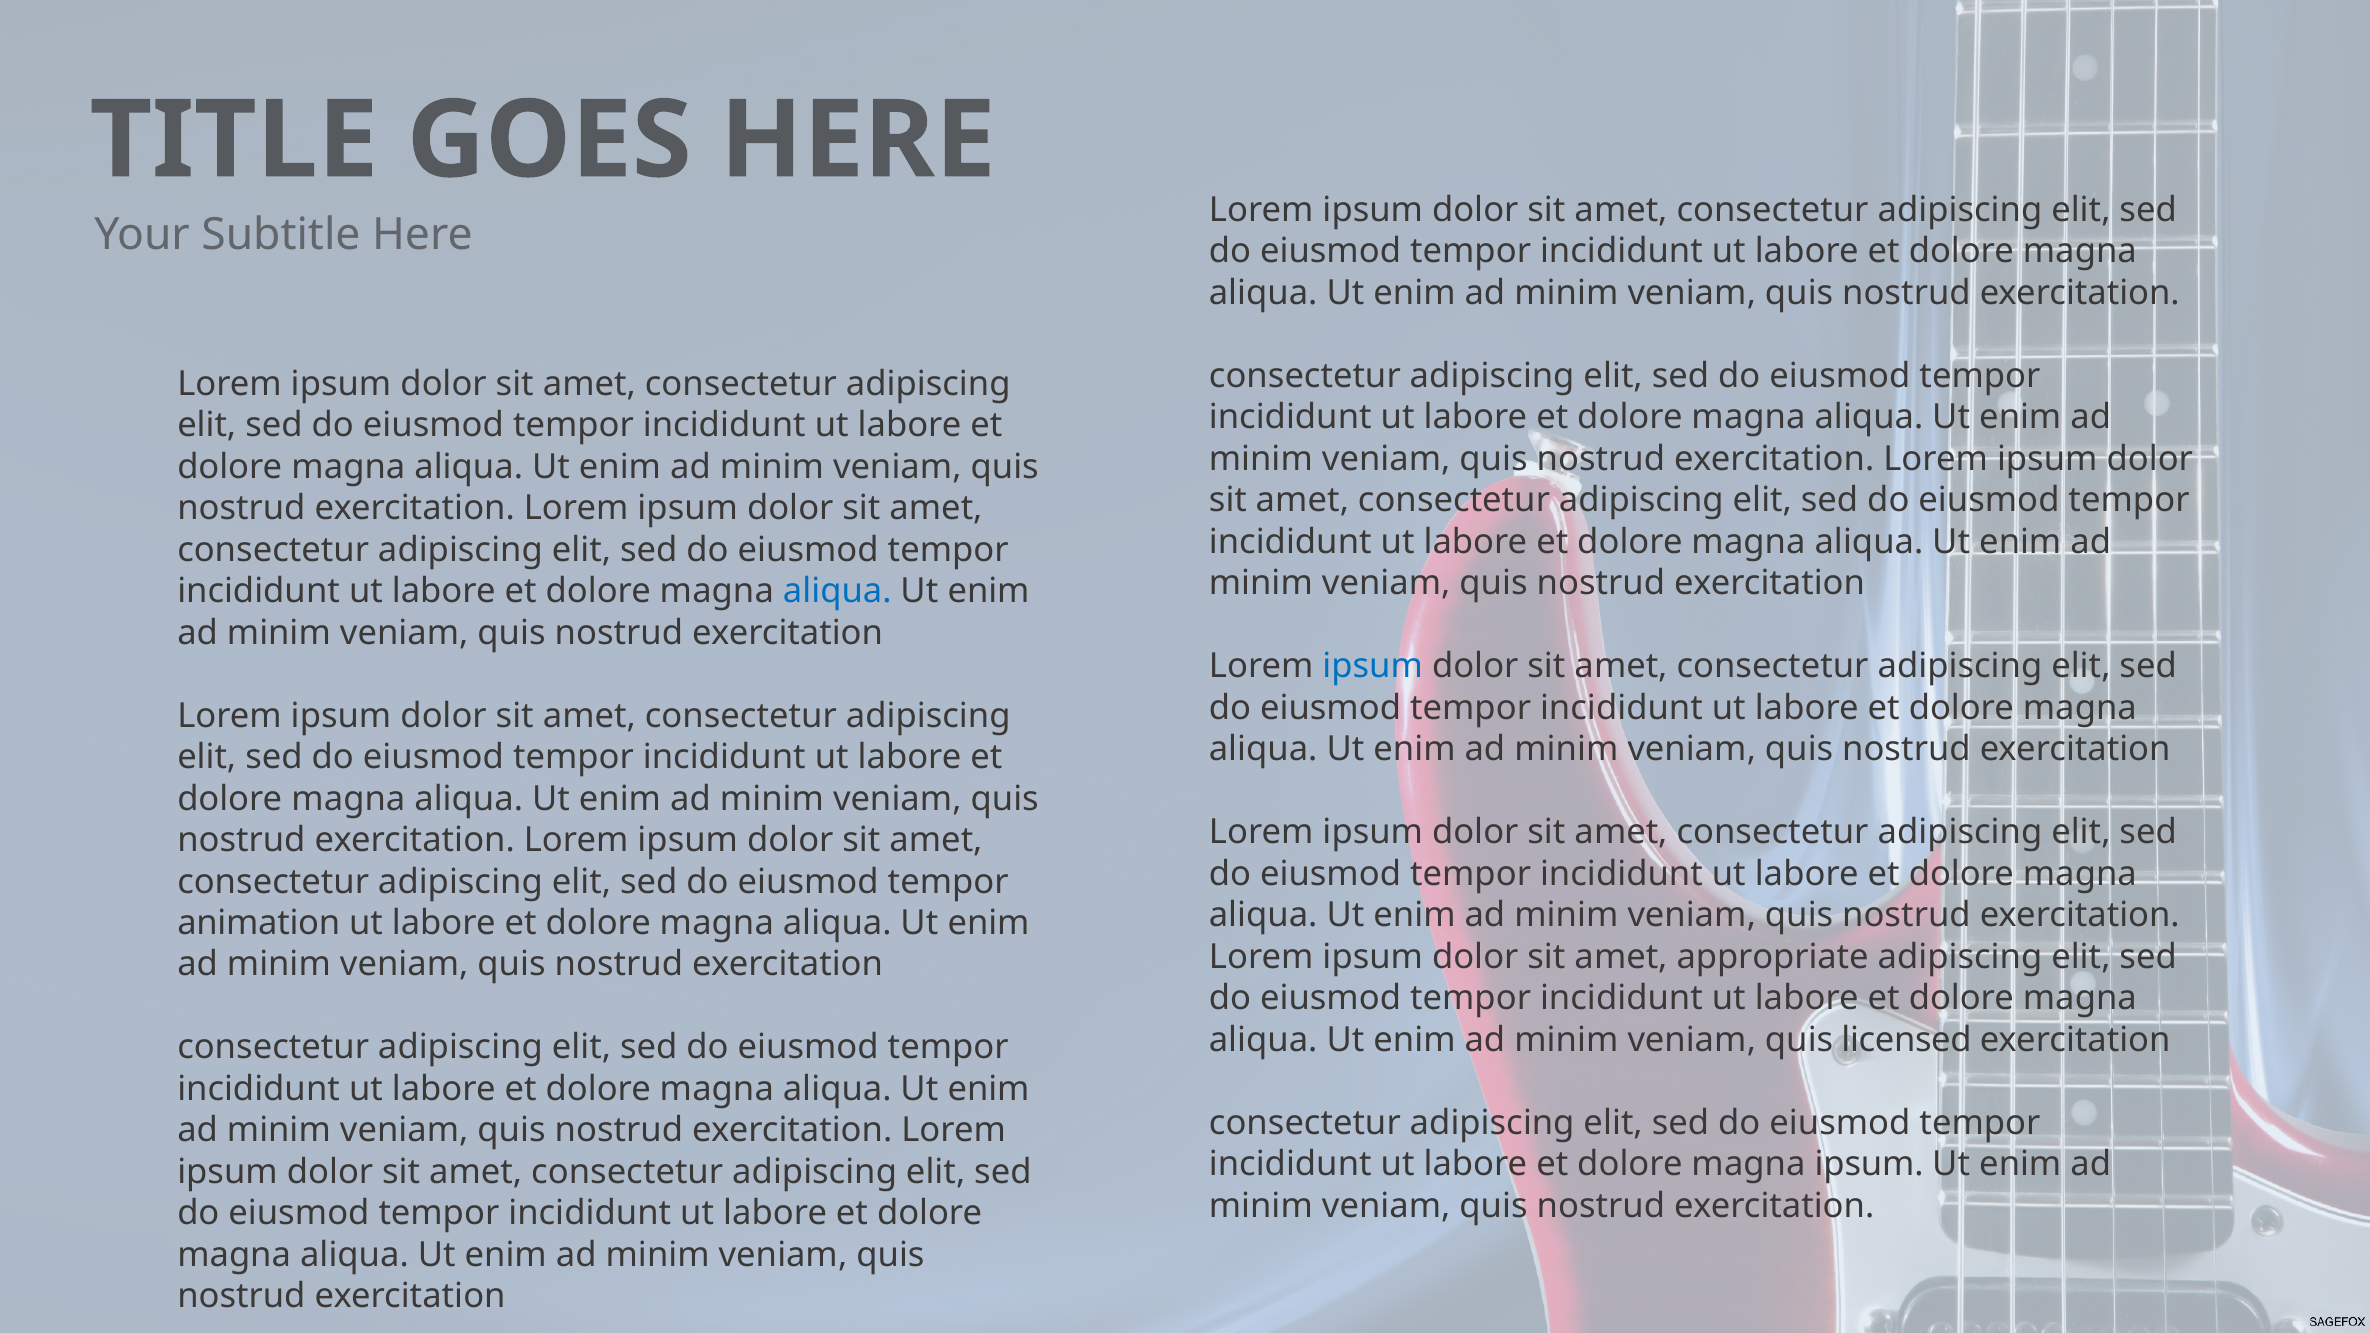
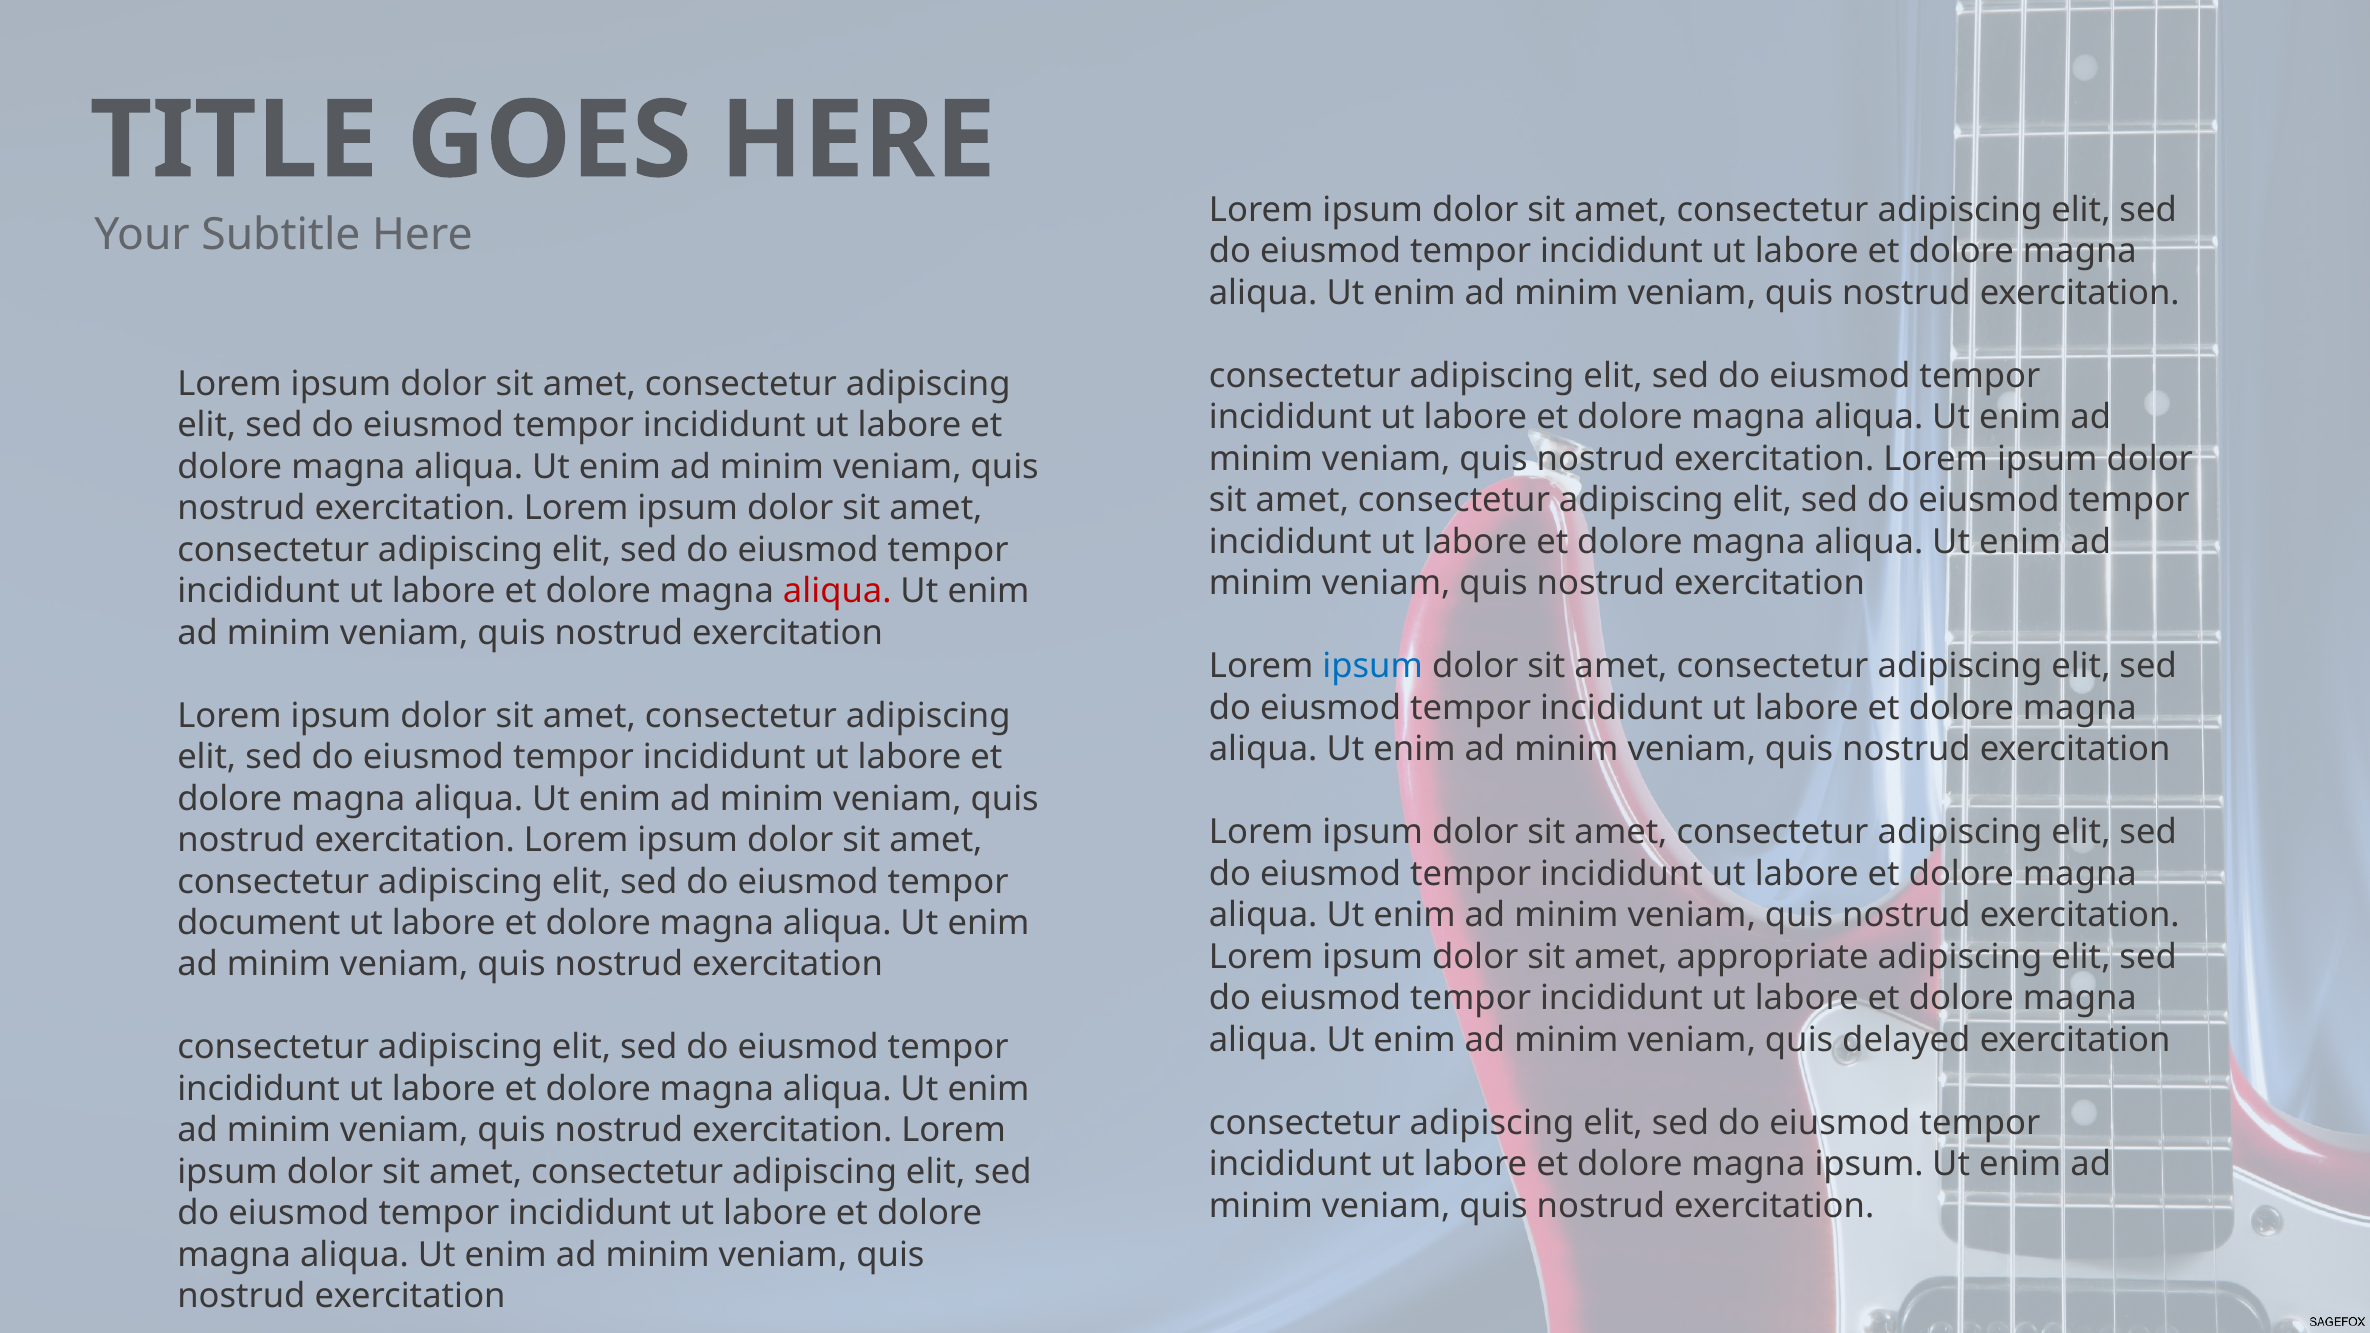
aliqua colour: blue -> red (837, 591)
animation: animation -> document (259, 923)
licensed: licensed -> delayed (1906, 1040)
